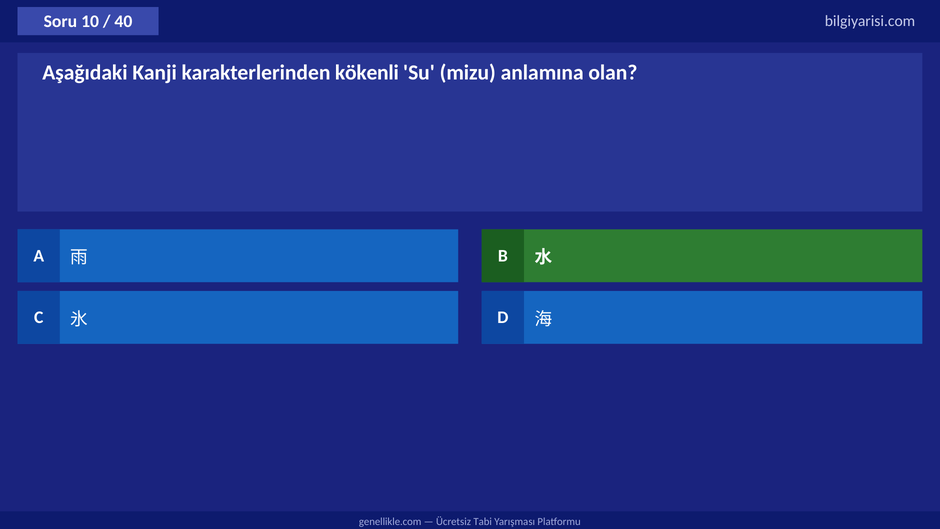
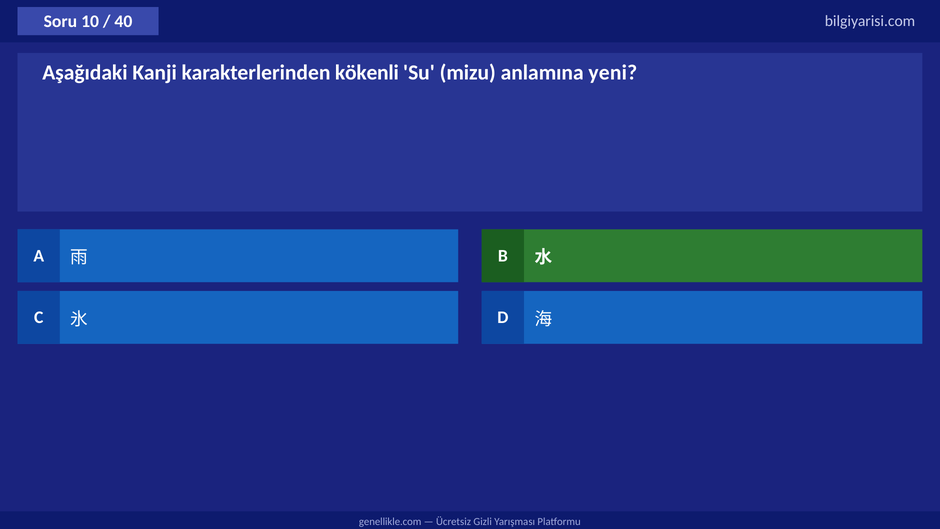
olan: olan -> yeni (613, 72)
Tabi: Tabi -> Gizli (483, 521)
